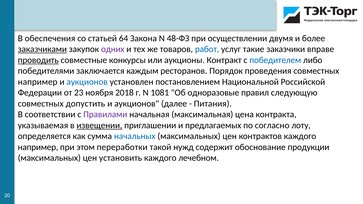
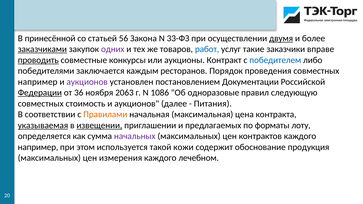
обеспечения: обеспечения -> принесённой (50, 38)
64: 64 -> 56 (124, 38)
48-ФЗ: 48-ФЗ -> 33-ФЗ (178, 38)
двумя underline: none -> present (281, 38)
аукционов colour: blue -> purple (87, 82)
Национальной: Национальной -> Документации (250, 82)
Федерации underline: none -> present (40, 93)
23: 23 -> 36 (79, 93)
2018: 2018 -> 2063 (124, 93)
1081: 1081 -> 1086 (160, 93)
допустить: допустить -> стоимость (85, 104)
Правилами colour: purple -> orange (105, 115)
указываемая underline: none -> present (43, 125)
согласно: согласно -> форматы (272, 125)
начальных colour: blue -> purple (135, 136)
переработки: переработки -> используется (122, 147)
нужд: нужд -> кожи (183, 147)
продукции: продукции -> продукция (309, 147)
установить: установить -> измерения (121, 158)
